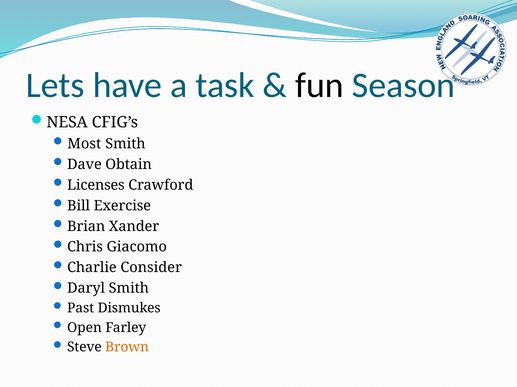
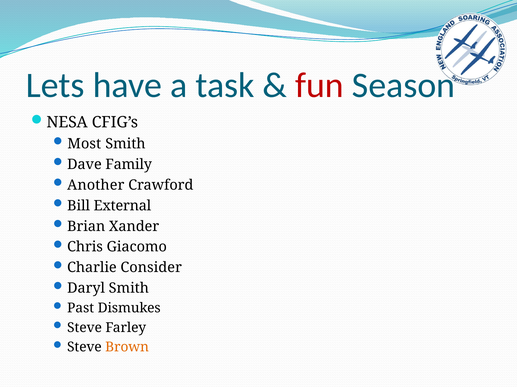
fun colour: black -> red (319, 85)
Obtain: Obtain -> Family (129, 165)
Licenses: Licenses -> Another (96, 185)
Exercise: Exercise -> External (122, 206)
Open: Open -> Steve (85, 328)
